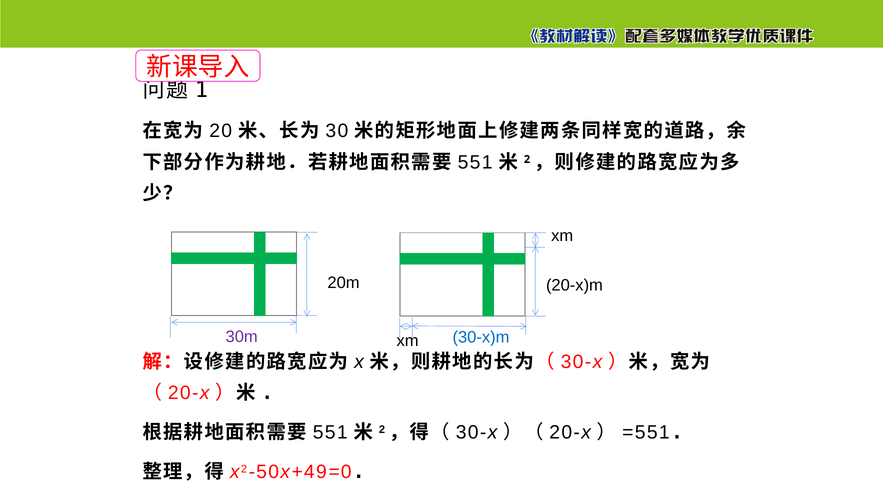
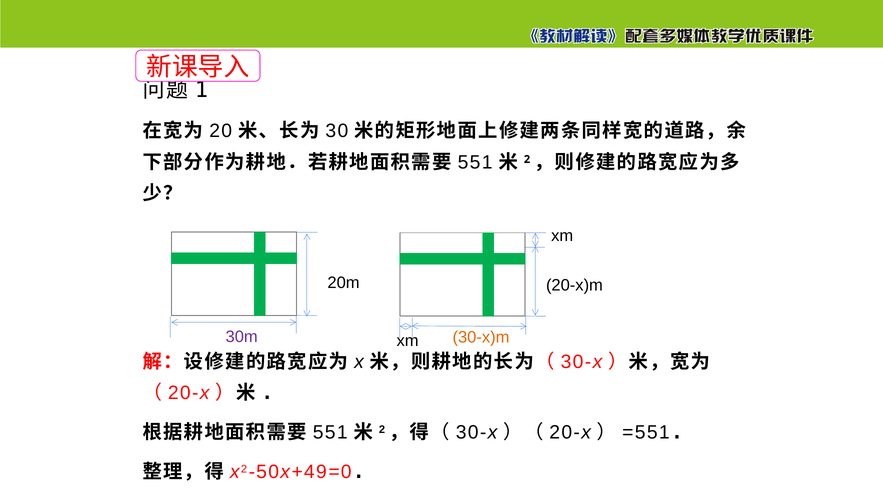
30-x)m colour: blue -> orange (481, 338)
